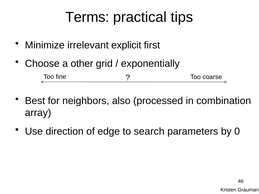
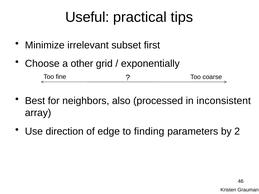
Terms: Terms -> Useful (87, 17)
explicit: explicit -> subset (126, 45)
combination: combination -> inconsistent (224, 101)
search: search -> finding (149, 132)
0: 0 -> 2 (237, 132)
